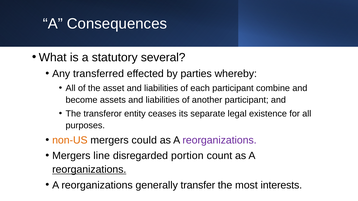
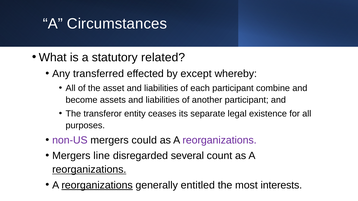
Consequences: Consequences -> Circumstances (117, 24)
several: several -> related (163, 57)
parties: parties -> except (196, 74)
non-US colour: orange -> purple (70, 140)
portion: portion -> several (187, 156)
reorganizations underline: none -> present (97, 185)
transfer: transfer -> entitled (198, 185)
